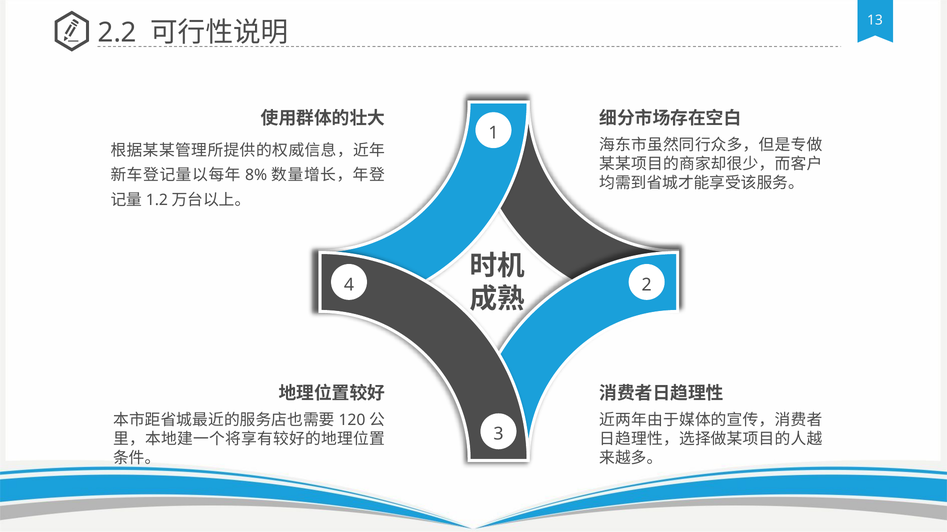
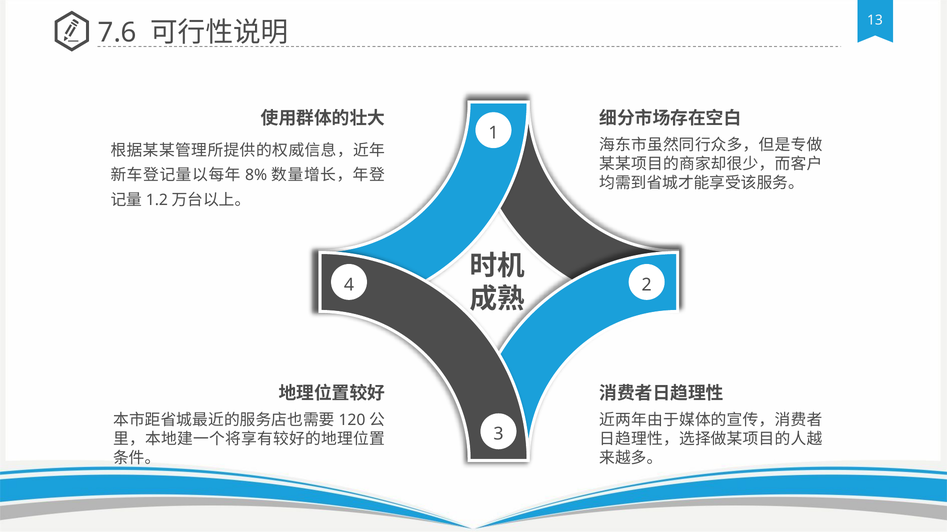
2.2: 2.2 -> 7.6 (117, 33)
